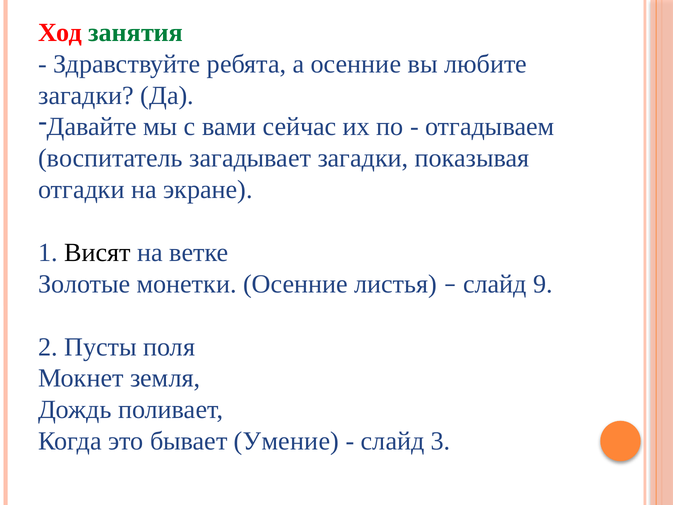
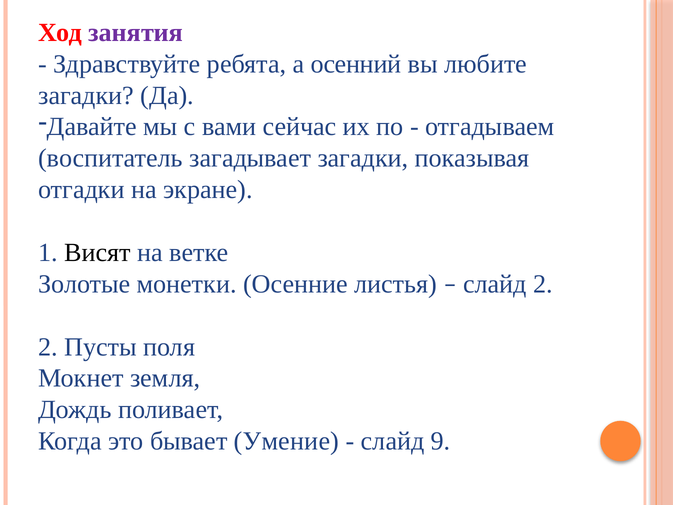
занятия colour: green -> purple (136, 32)
а осенние: осенние -> осенний (356, 64)
слайд 9: 9 -> 2 (543, 284)
3: 3 -> 9 (441, 441)
